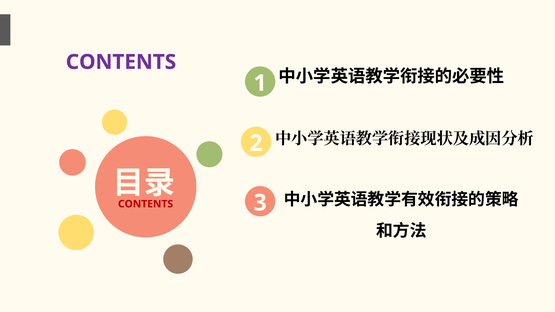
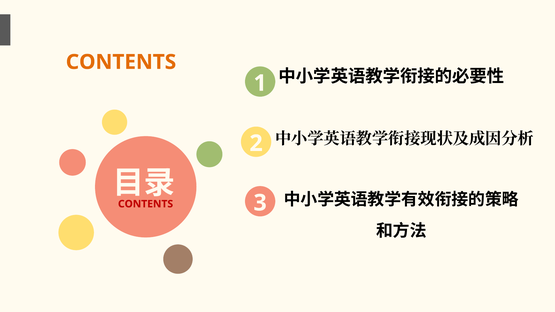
CONTENTS colour: purple -> orange (121, 62)
